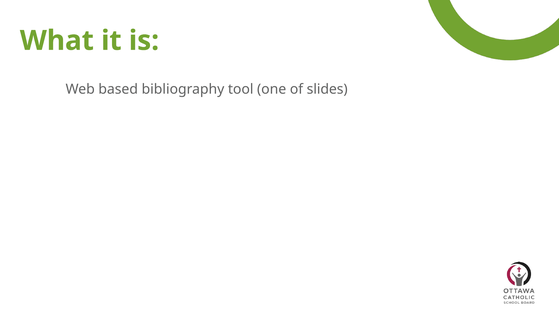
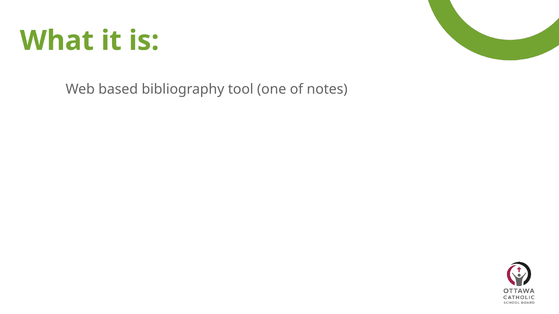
slides: slides -> notes (327, 89)
